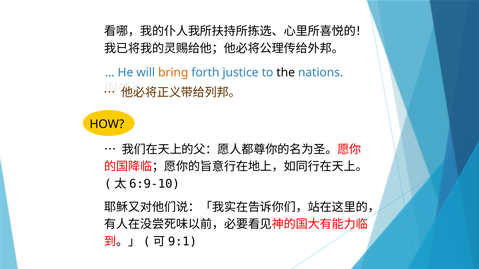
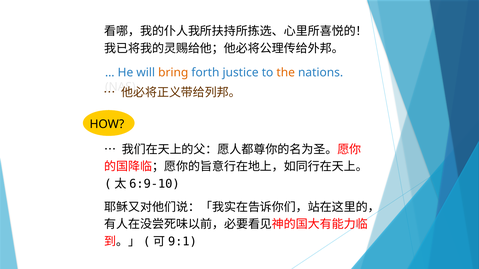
the colour: black -> orange (286, 73)
